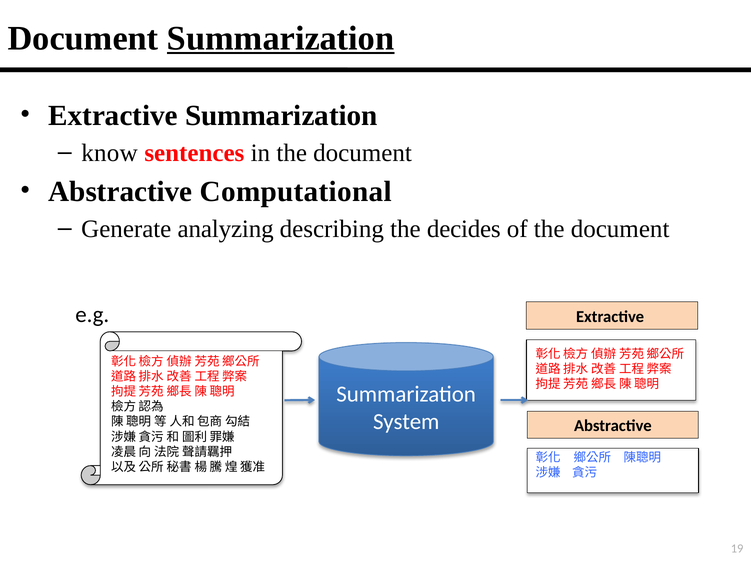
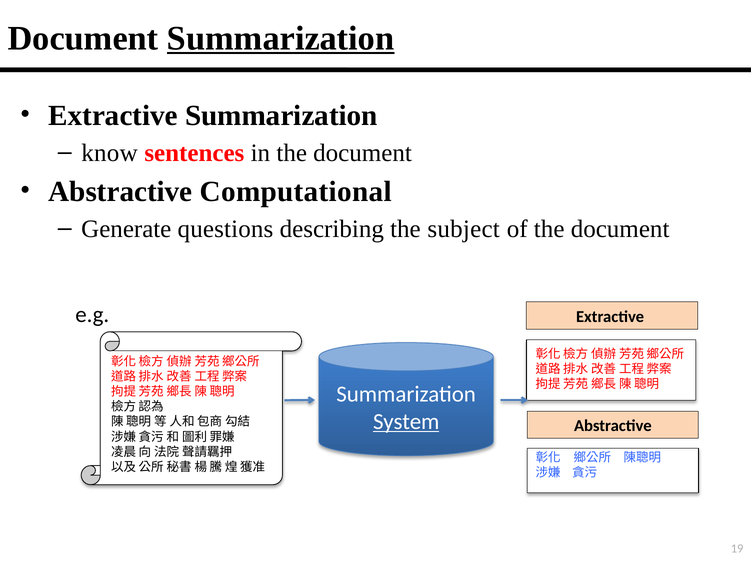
analyzing: analyzing -> questions (225, 229)
decides: decides -> subject (464, 229)
System underline: none -> present (406, 422)
